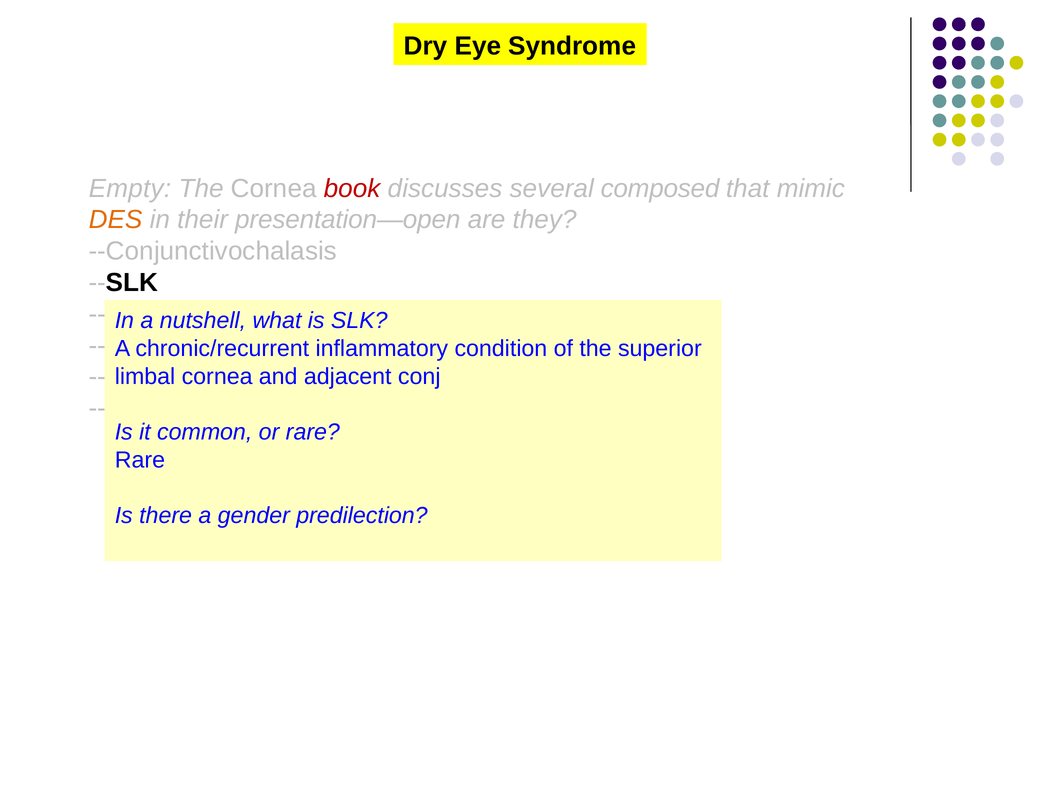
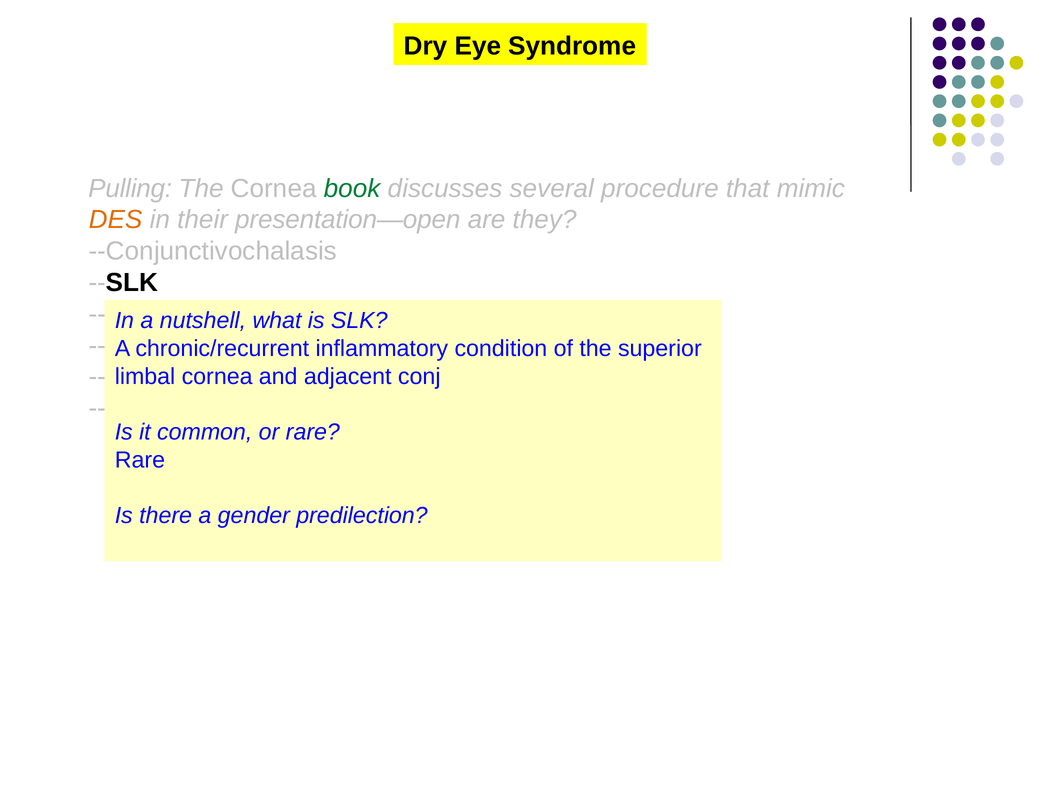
Empty: Empty -> Pulling (130, 188)
book colour: red -> green (352, 188)
composed: composed -> procedure (660, 188)
